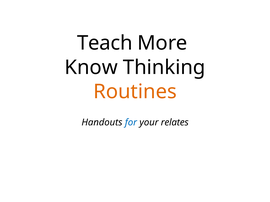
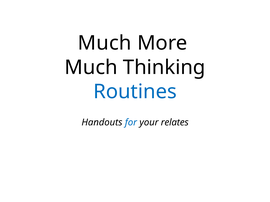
Teach: Teach -> Much (105, 43)
Know: Know -> Much (91, 68)
Routines colour: orange -> blue (135, 92)
